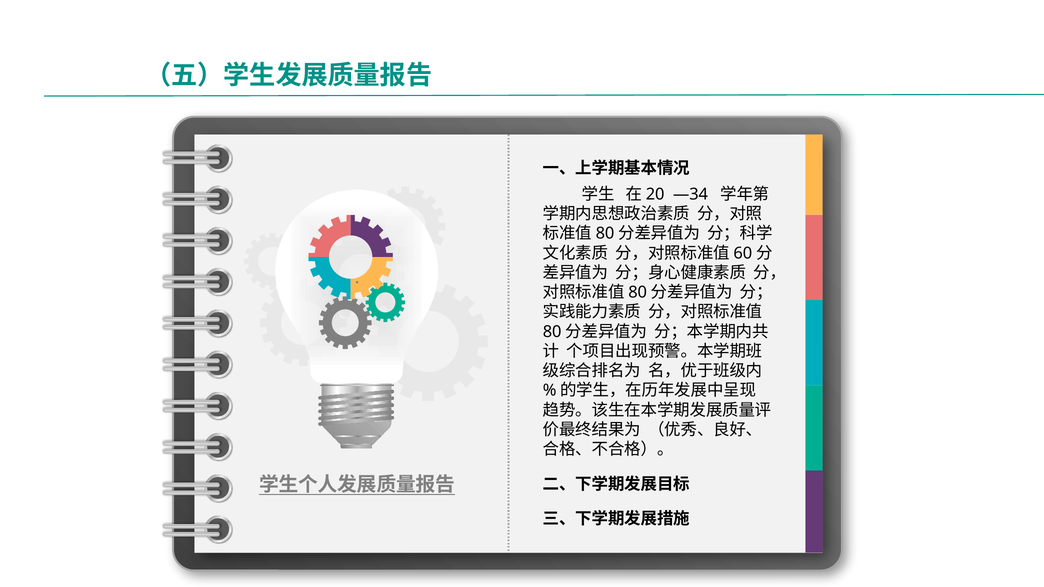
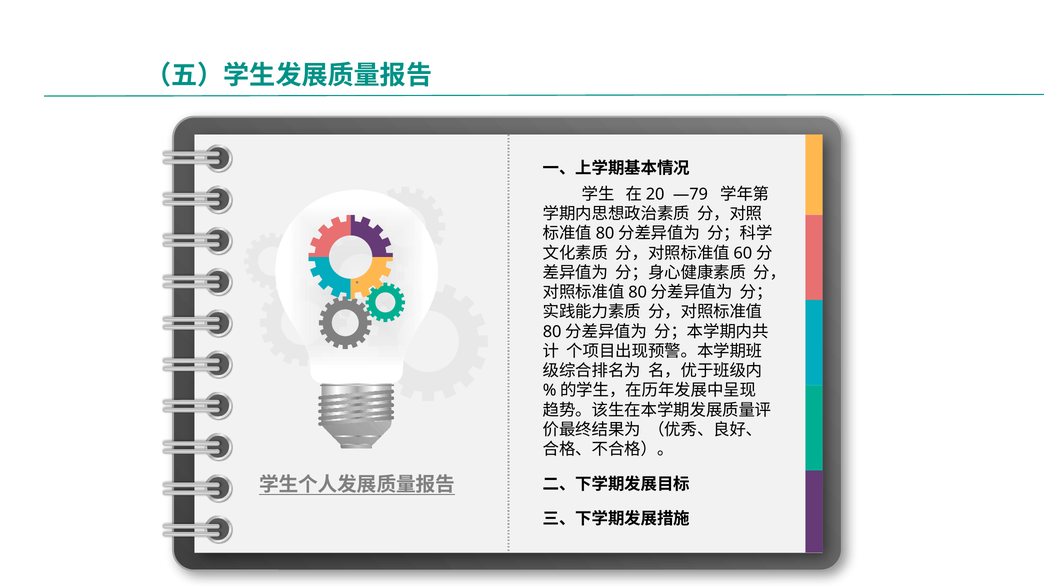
—34: —34 -> —79 (690, 194)
